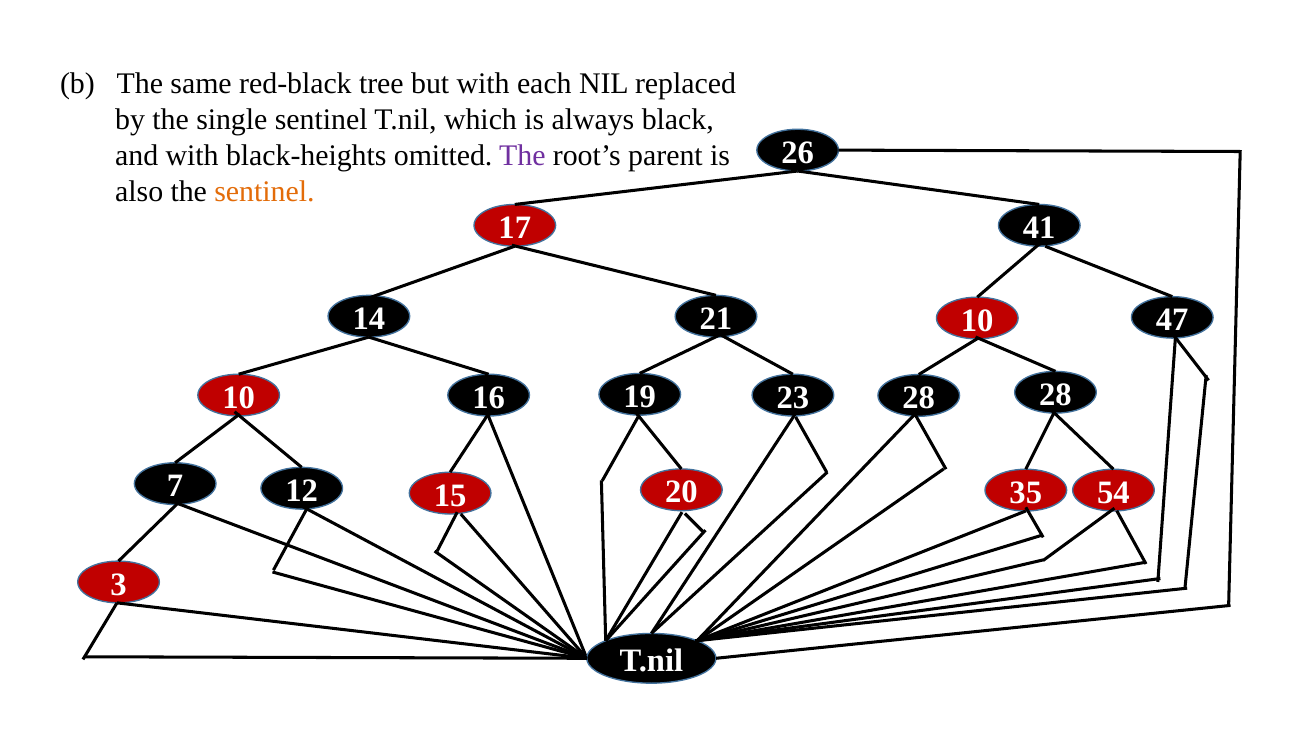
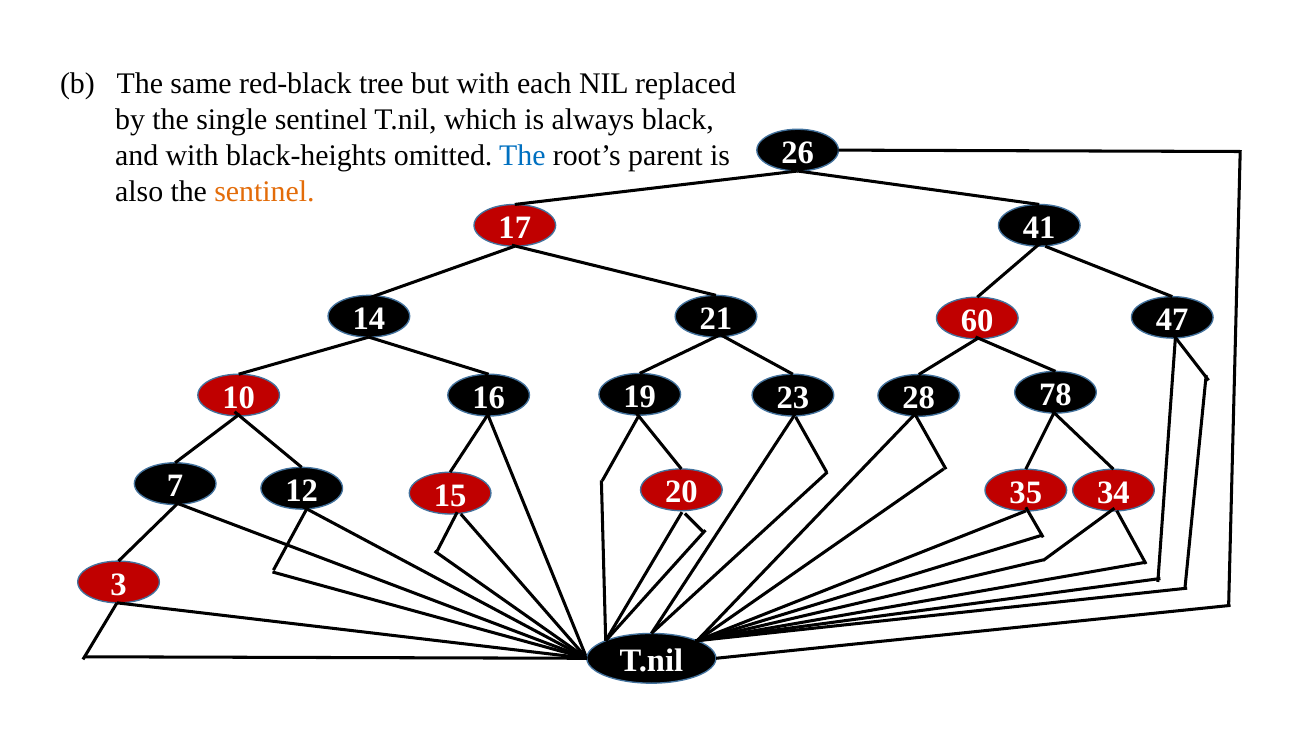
The colour: purple -> blue (522, 156)
21 10: 10 -> 60 (977, 320)
28 28: 28 -> 78 (1055, 394)
54: 54 -> 34 (1113, 492)
